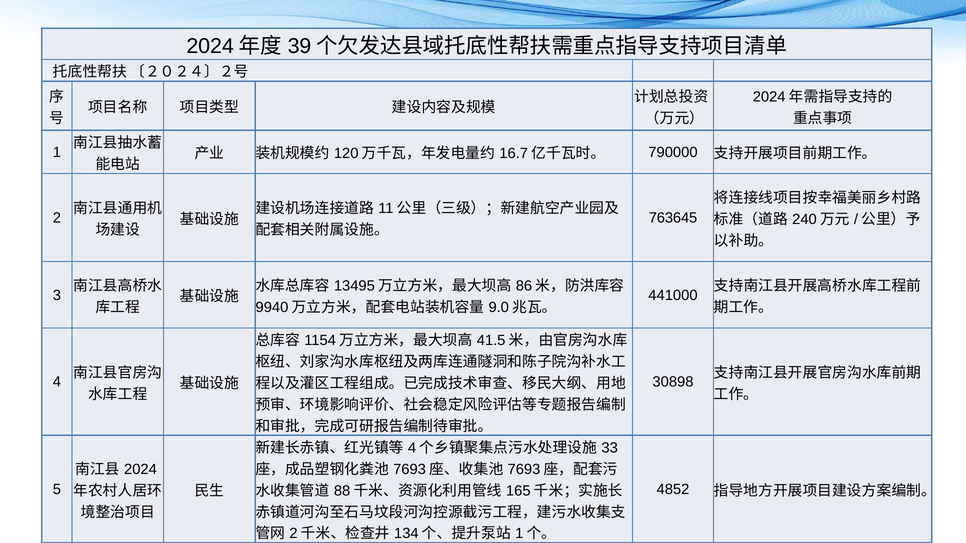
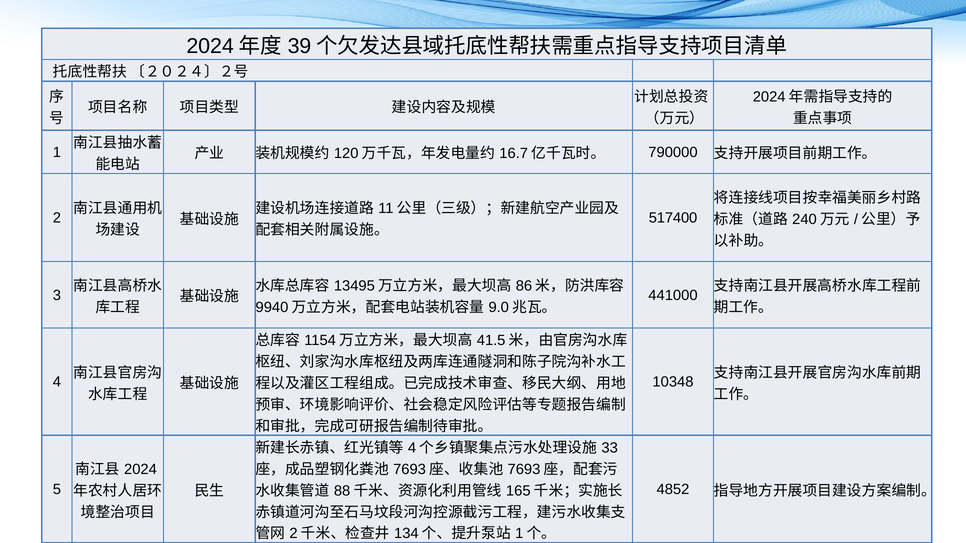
763645: 763645 -> 517400 (673, 218)
30898: 30898 -> 10348 (673, 382)
